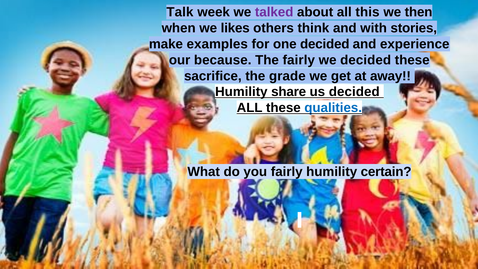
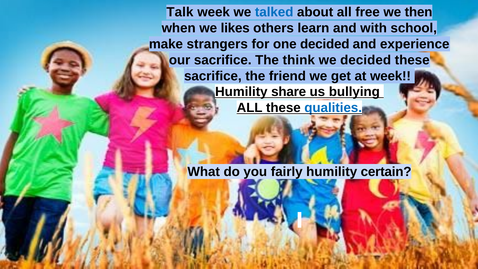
talked colour: purple -> blue (274, 12)
this: this -> free (368, 12)
think: think -> learn (313, 28)
stories: stories -> school (414, 28)
examples: examples -> strangers (217, 44)
our because: because -> sacrifice (223, 60)
The fairly: fairly -> think (299, 60)
grade: grade -> friend (287, 76)
at away: away -> week (390, 76)
us decided: decided -> bullying (354, 92)
